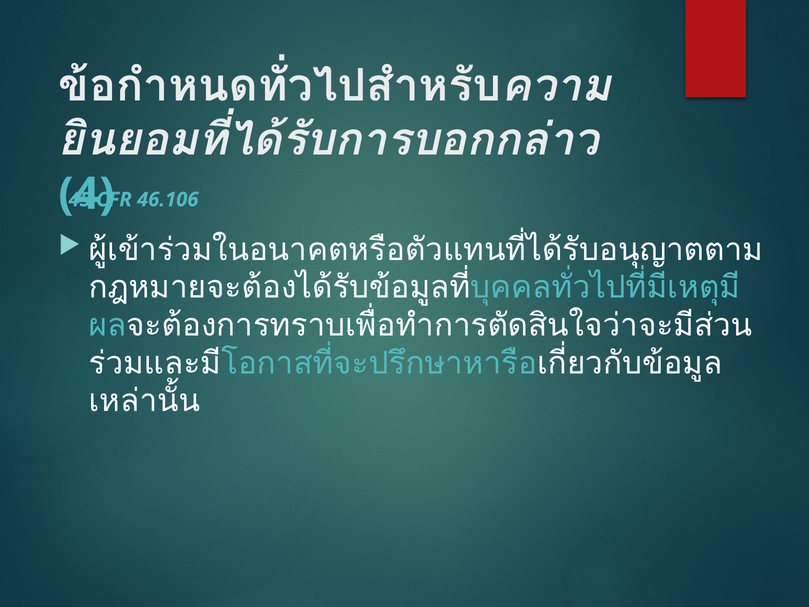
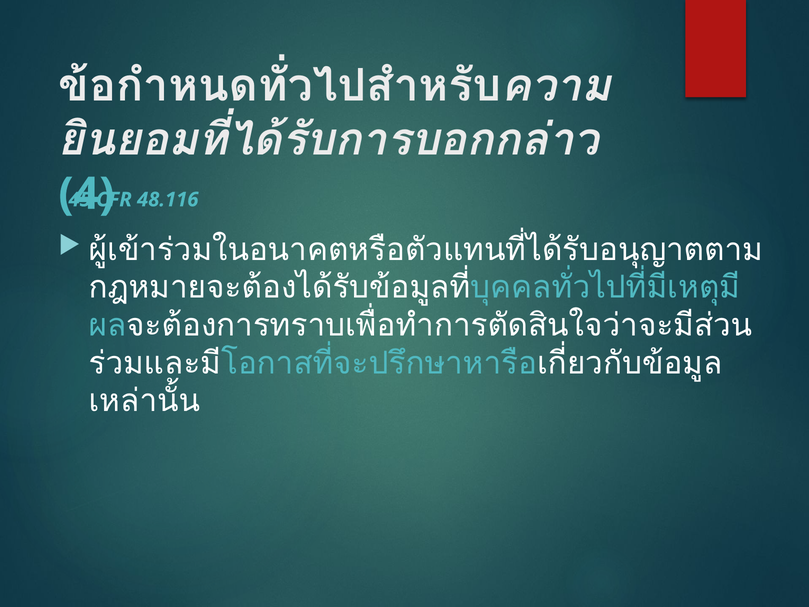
46.106: 46.106 -> 48.116 (168, 200)
